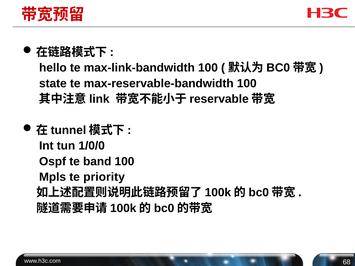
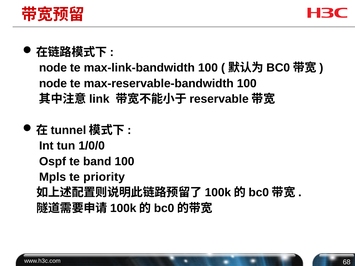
hello: hello -> node (53, 68)
state: state -> node (53, 83)
